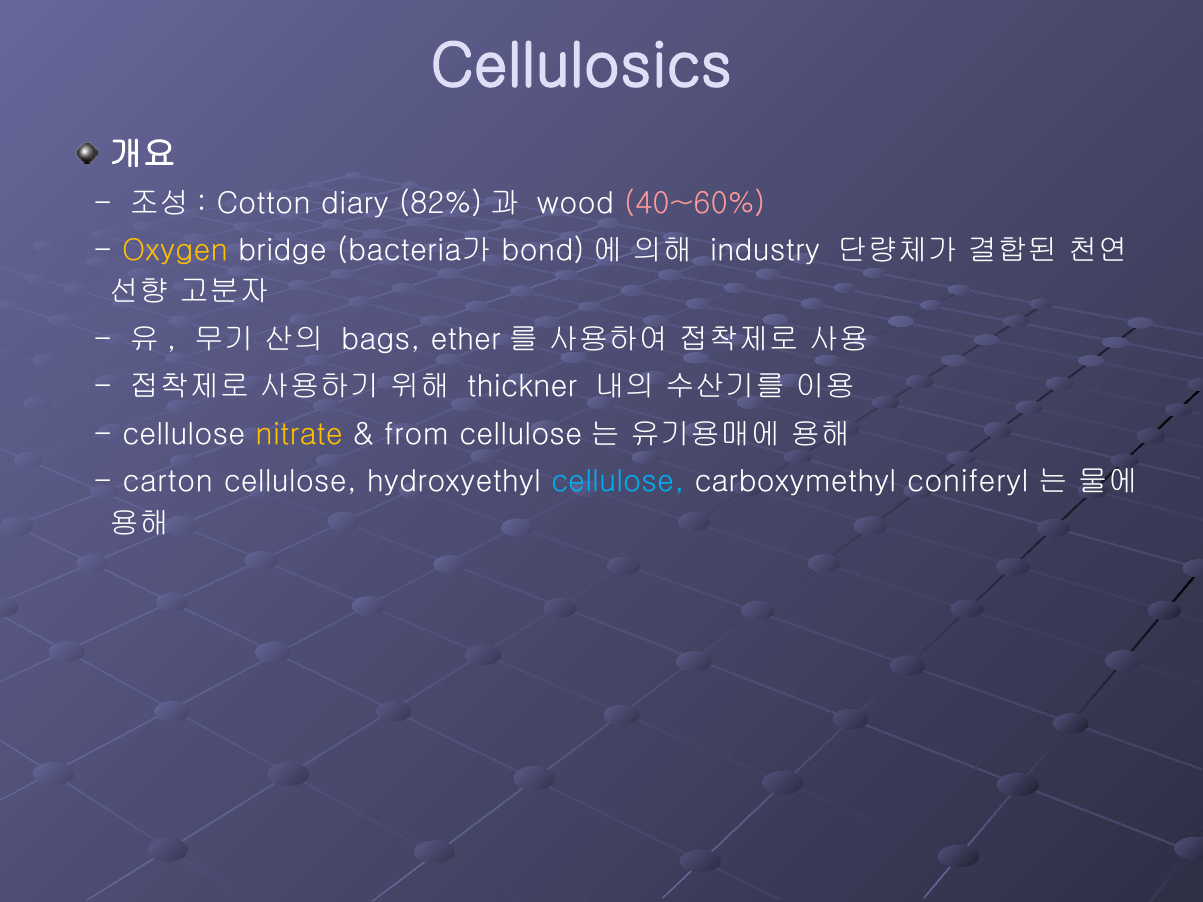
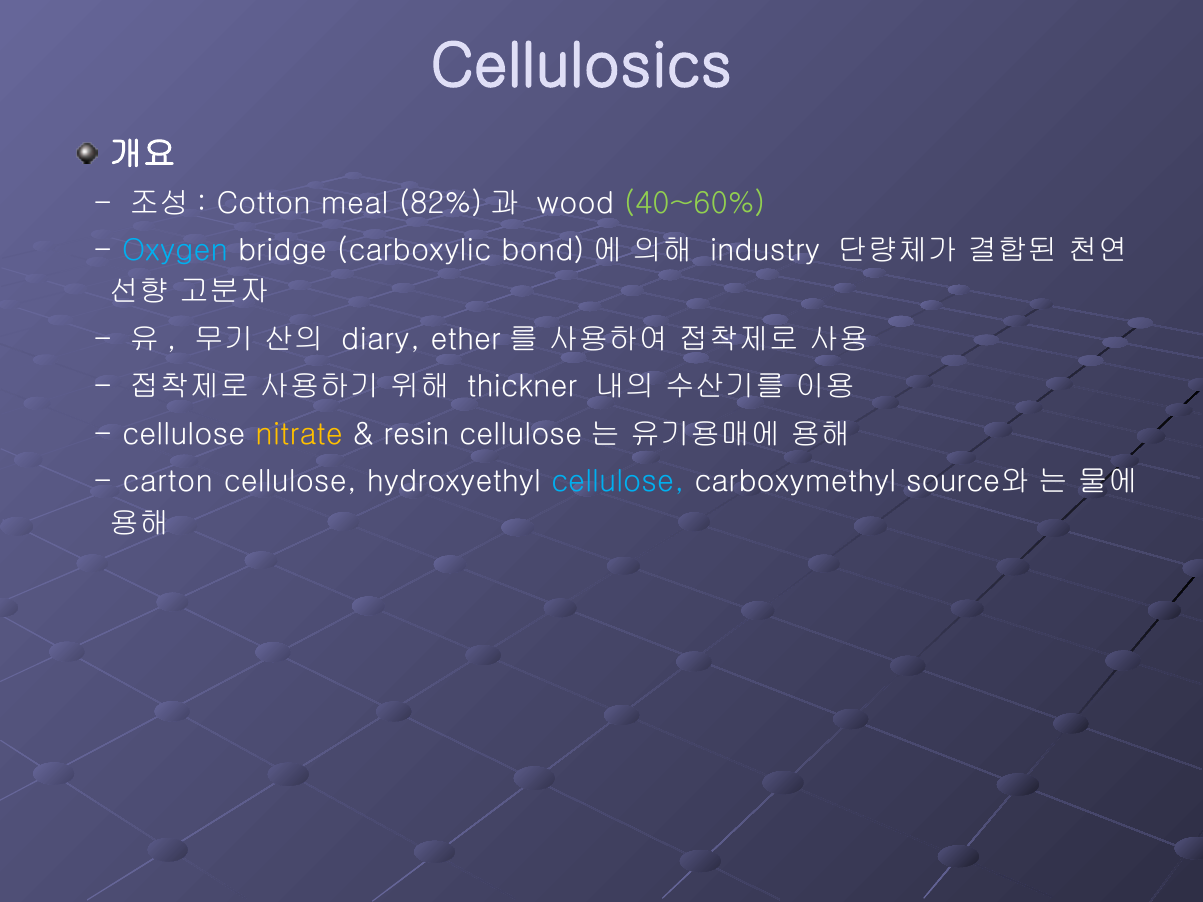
diary: diary -> meal (355, 203)
40~60% colour: pink -> light green (695, 203)
Oxygen colour: yellow -> light blue (175, 251)
bacteria가: bacteria가 -> carboxylic (414, 251)
bags: bags -> diary (381, 340)
from: from -> resin (416, 435)
coniferyl: coniferyl -> source와 (968, 482)
